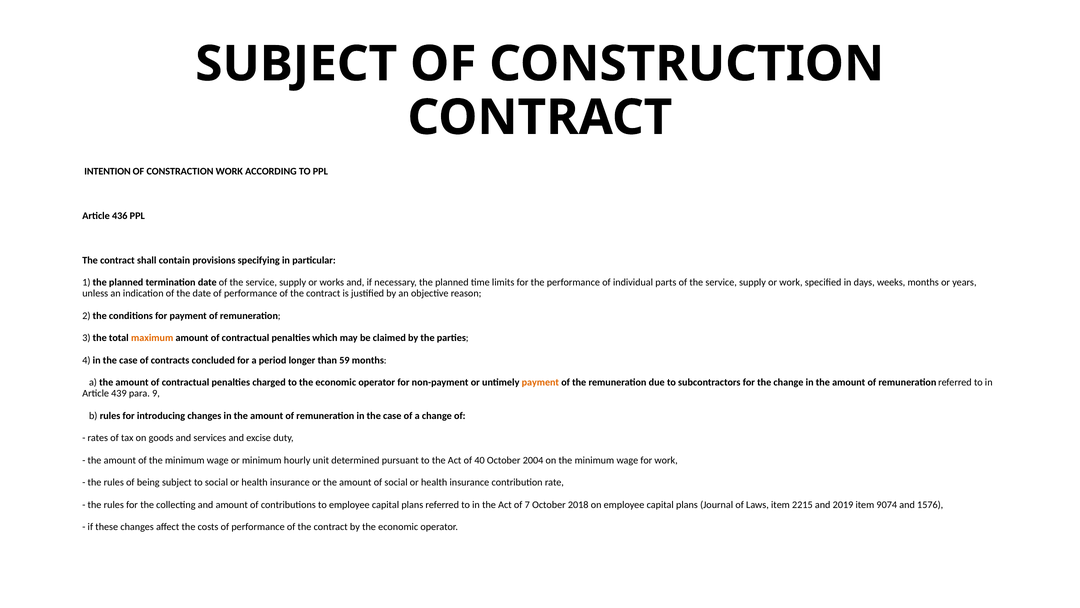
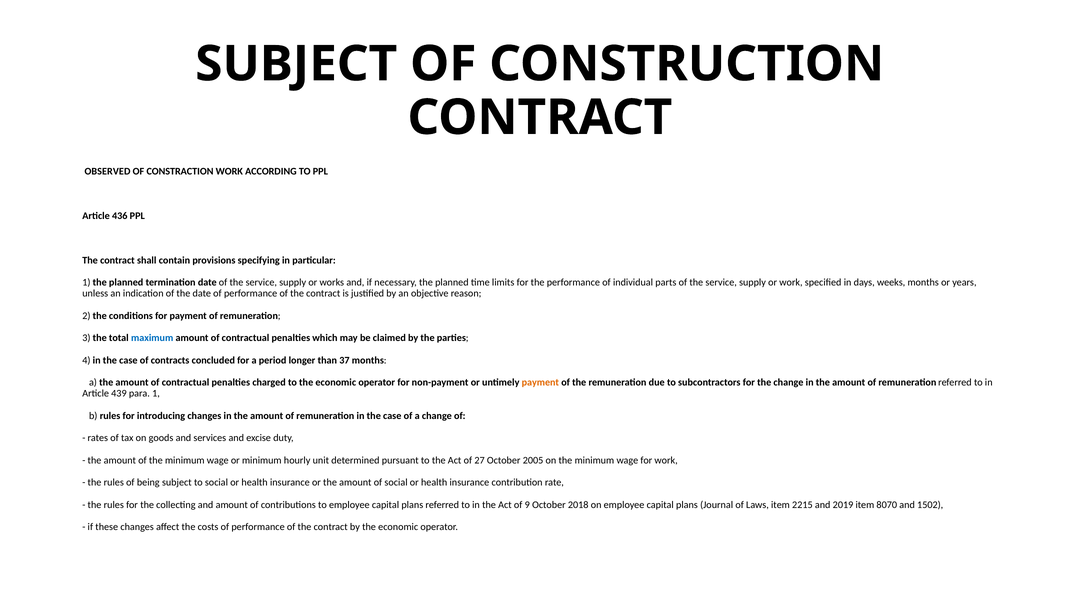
INTENTION: INTENTION -> OBSERVED (107, 171)
maximum colour: orange -> blue (152, 338)
59: 59 -> 37 (344, 360)
para 9: 9 -> 1 (156, 393)
40: 40 -> 27 (480, 460)
2004: 2004 -> 2005 (533, 460)
7: 7 -> 9 (527, 504)
9074: 9074 -> 8070 (887, 504)
1576: 1576 -> 1502 (930, 504)
